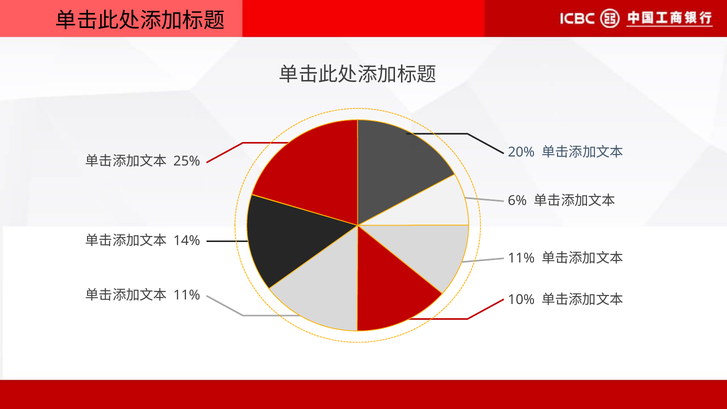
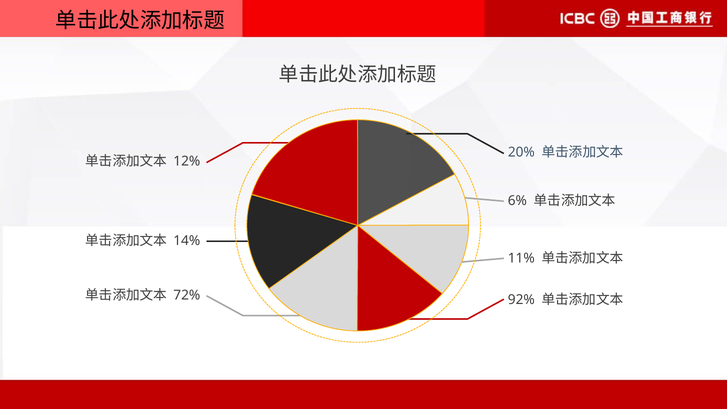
25%: 25% -> 12% (187, 161)
11%: 11% -> 72% (187, 295)
10%: 10% -> 92% (521, 300)
